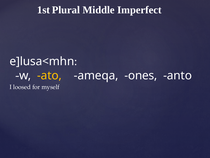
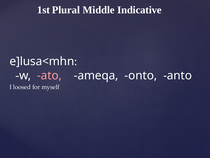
Imperfect: Imperfect -> Indicative (139, 10)
ato colour: yellow -> pink (49, 75)
ones: ones -> onto (141, 75)
